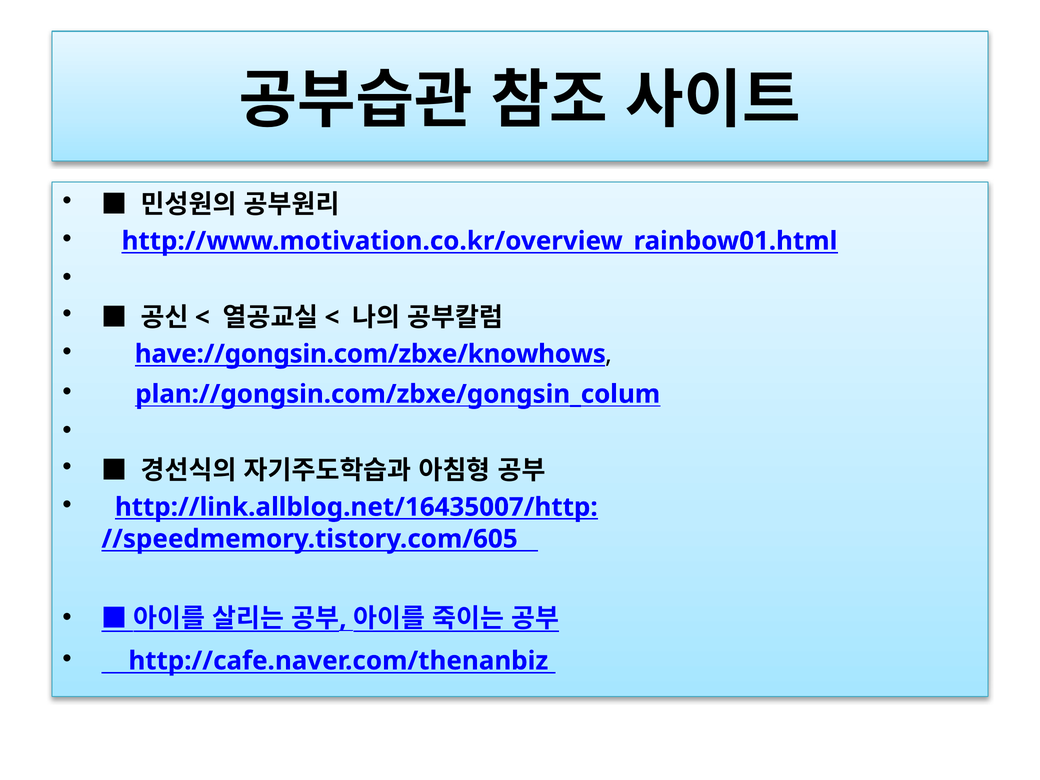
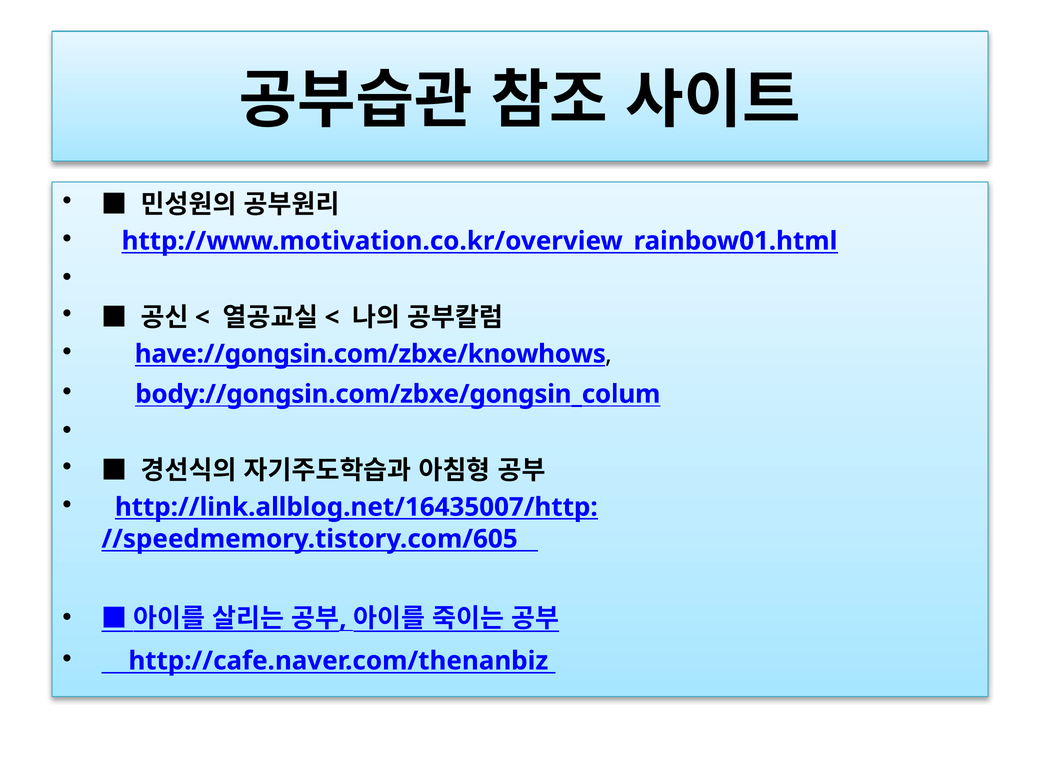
plan://gongsin.com/zbxe/gongsin_colum: plan://gongsin.com/zbxe/gongsin_colum -> body://gongsin.com/zbxe/gongsin_colum (398, 394)
